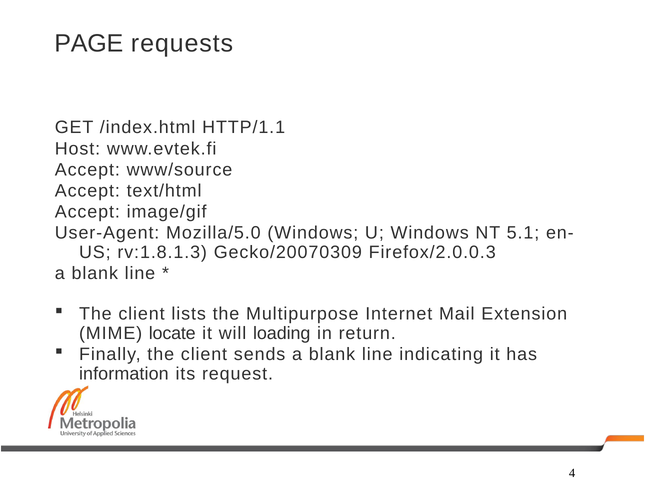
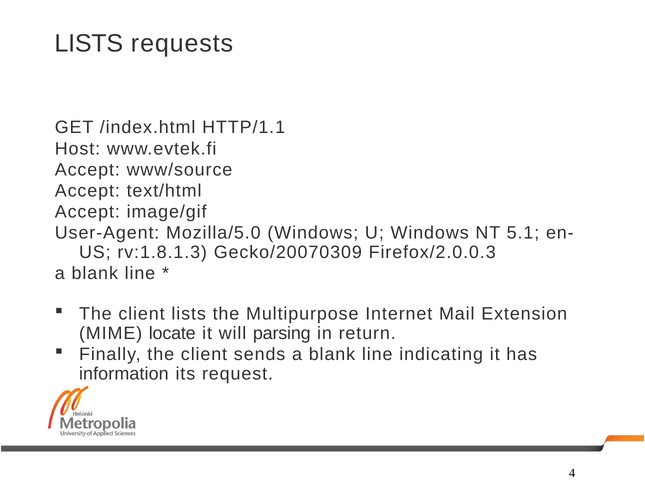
PAGE: PAGE -> LISTS (89, 44)
loading: loading -> parsing (282, 334)
